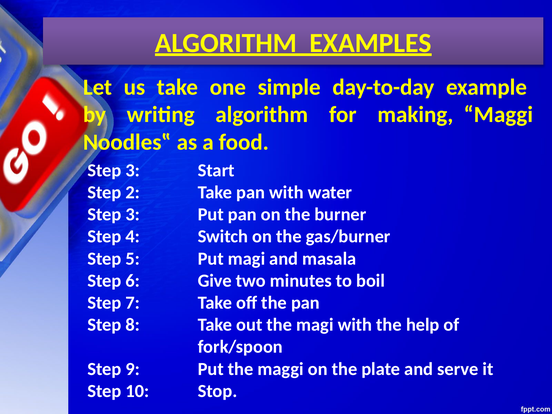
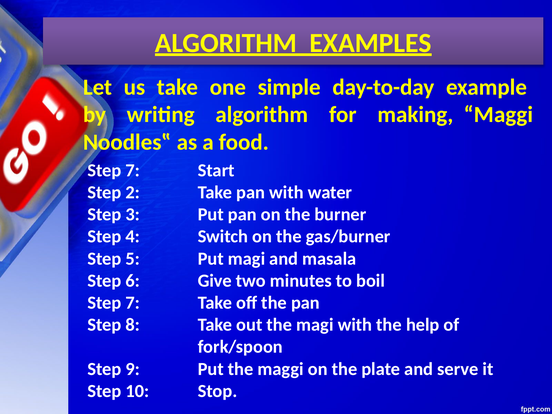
3: 3 -> 7 (133, 170)
